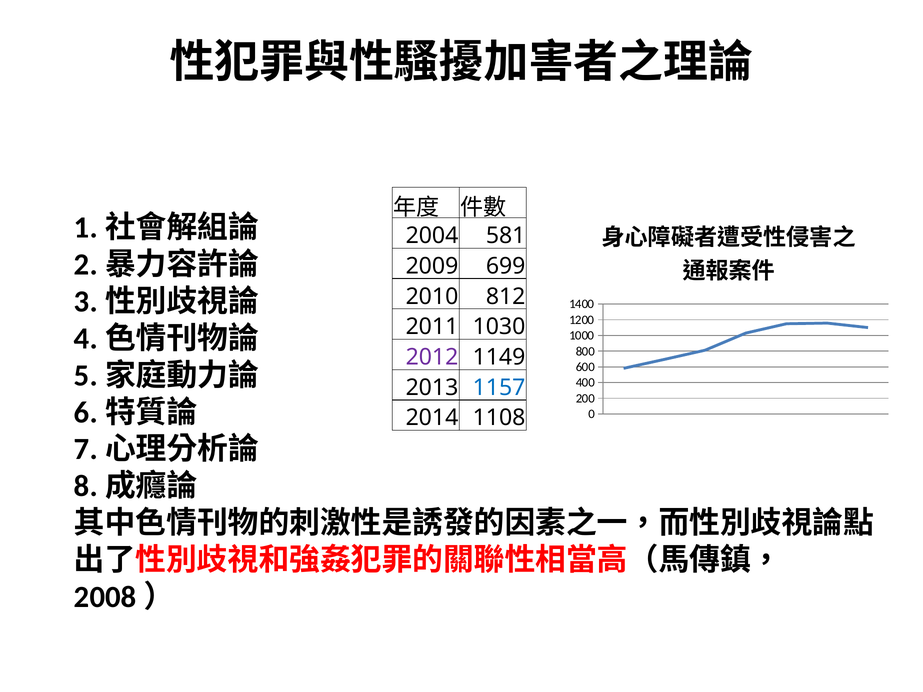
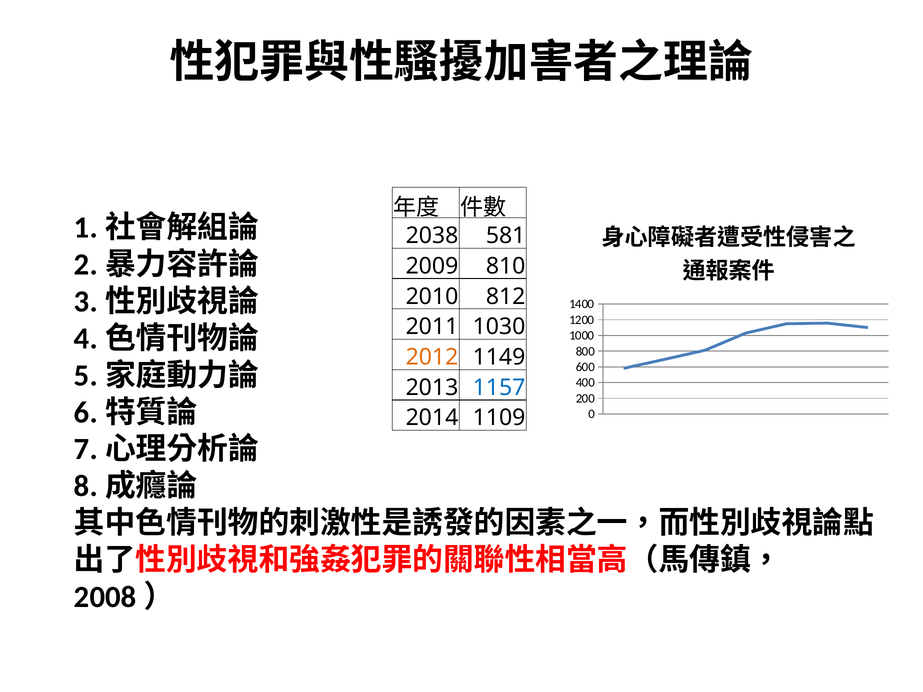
2004: 2004 -> 2038 (432, 236)
699: 699 -> 810 (506, 266)
2012 colour: purple -> orange (432, 357)
1108: 1108 -> 1109 (499, 418)
